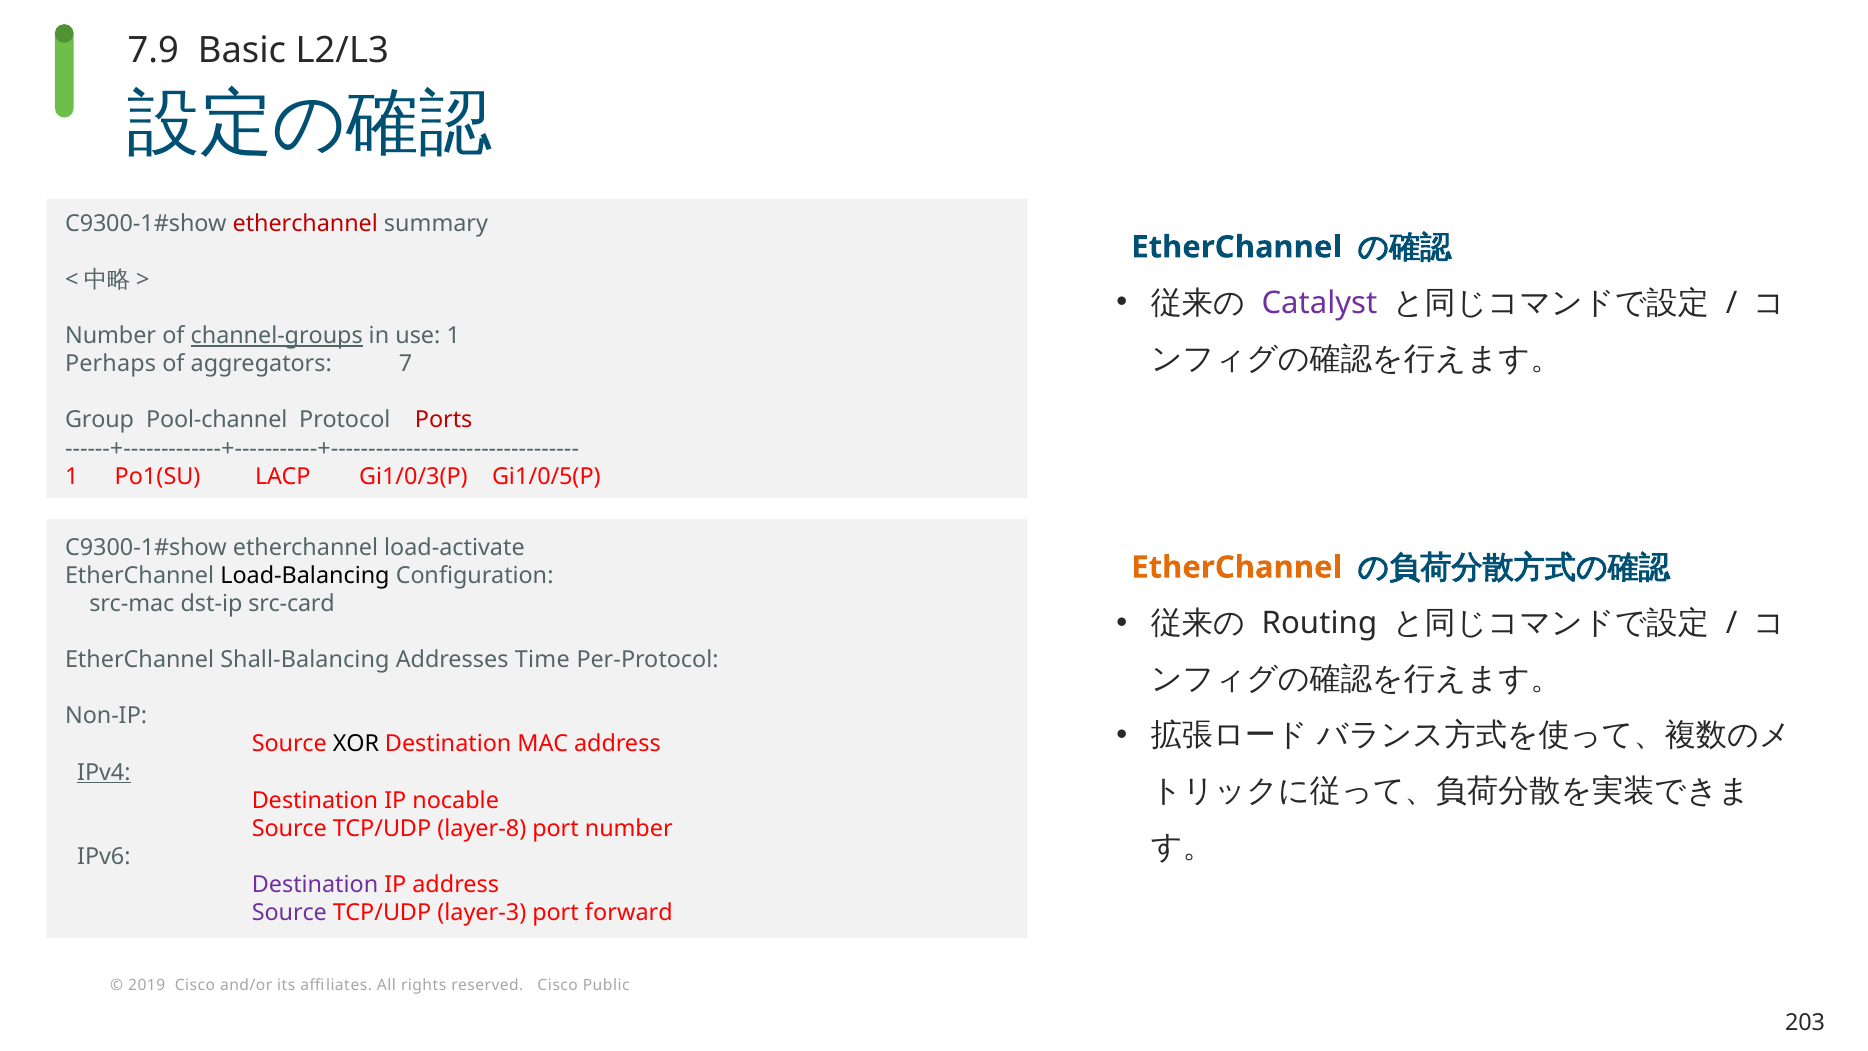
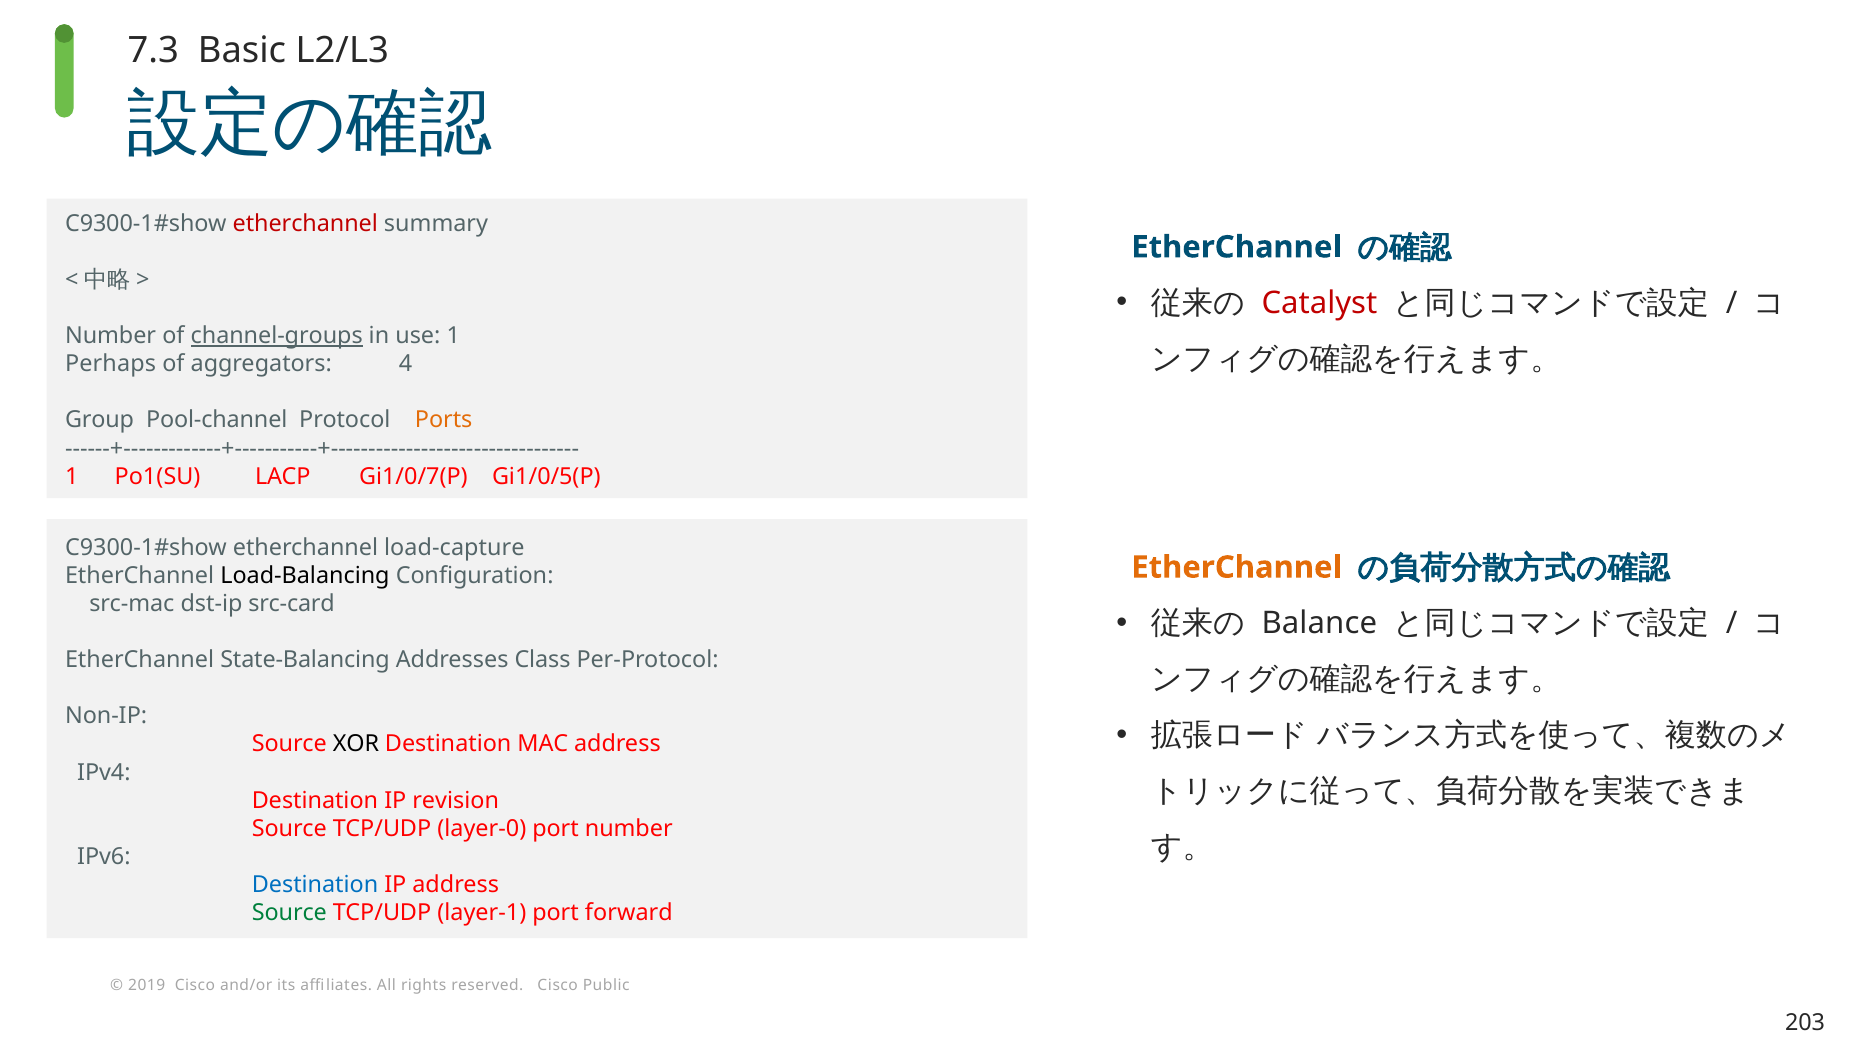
7.9: 7.9 -> 7.3 (153, 50)
Catalyst colour: purple -> red (1319, 303)
7: 7 -> 4 (406, 364)
Ports colour: red -> orange (444, 420)
Gi1/0/3(P: Gi1/0/3(P -> Gi1/0/7(P (413, 476)
load-activate: load-activate -> load-capture (454, 547)
Routing: Routing -> Balance (1319, 623)
Shall-Balancing: Shall-Balancing -> State-Balancing (305, 660)
Time: Time -> Class (543, 660)
IPv4 underline: present -> none (104, 772)
nocable: nocable -> revision (456, 800)
layer-8: layer-8 -> layer-0 (482, 828)
Destination colour: purple -> blue (315, 885)
Source colour: purple -> green (289, 913)
layer-3: layer-3 -> layer-1 (482, 913)
